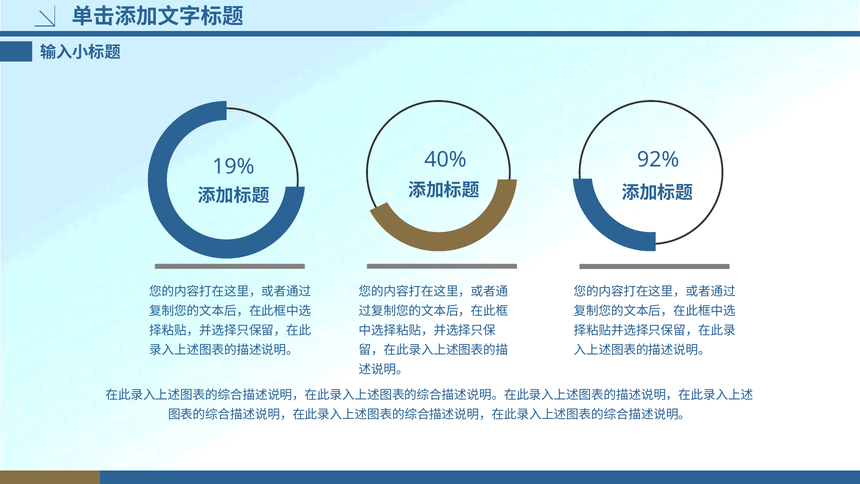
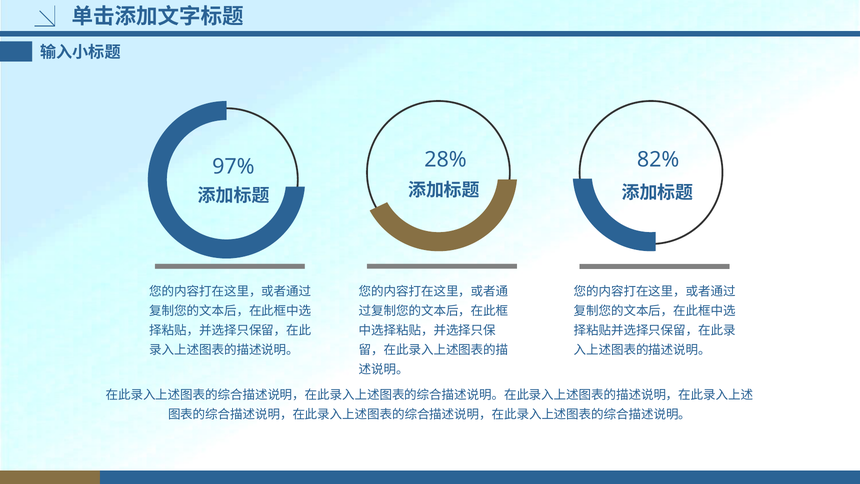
40%: 40% -> 28% (445, 159)
92%: 92% -> 82% (658, 159)
19%: 19% -> 97% (233, 167)
